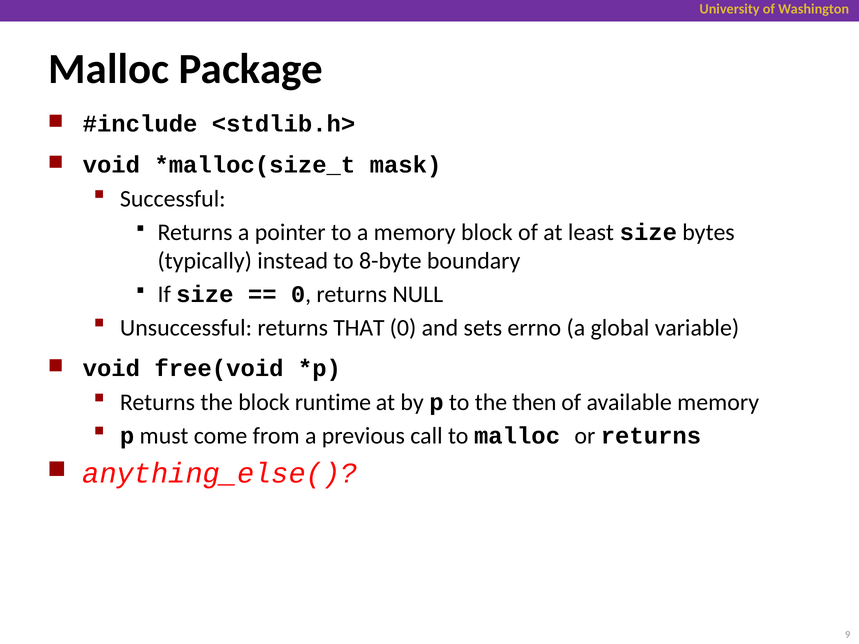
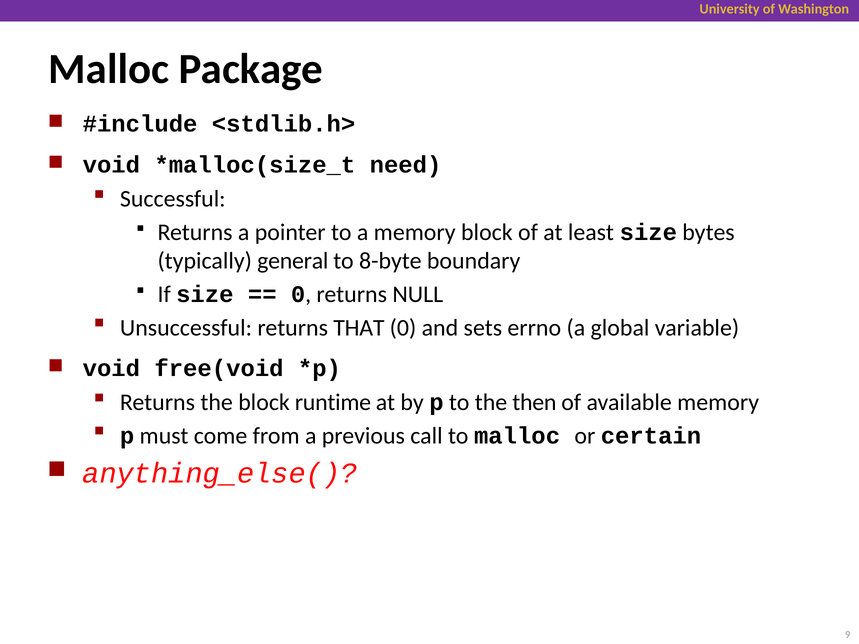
mask: mask -> need (406, 165)
instead: instead -> general (293, 261)
or returns: returns -> certain (651, 436)
